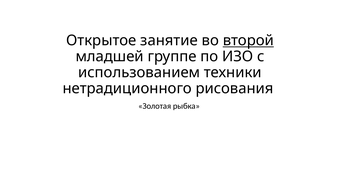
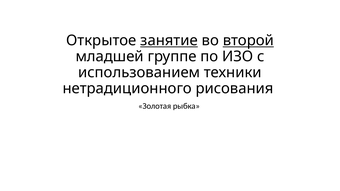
занятие underline: none -> present (169, 41)
